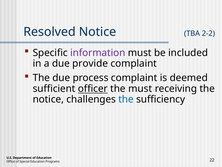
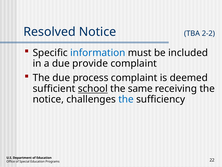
information colour: purple -> blue (98, 53)
officer: officer -> school (93, 88)
the must: must -> same (140, 88)
